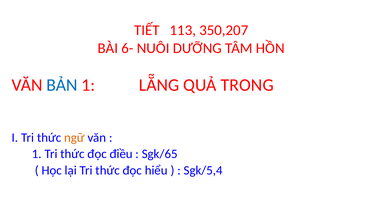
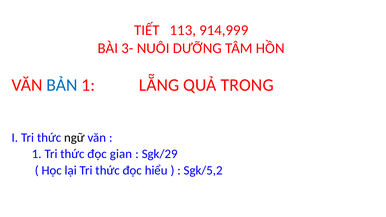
350,207: 350,207 -> 914,999 (224, 30)
6-: 6- -> 3- (127, 48)
ngữ colour: orange -> black (74, 138)
điều: điều -> gian (121, 154)
Sgk/65: Sgk/65 -> Sgk/29 (160, 154)
Sgk/5,4: Sgk/5,4 -> Sgk/5,2 (203, 170)
